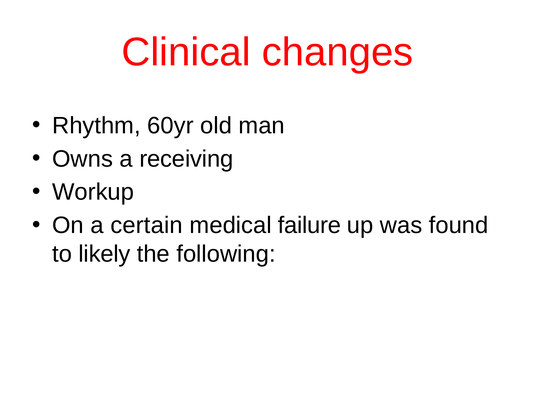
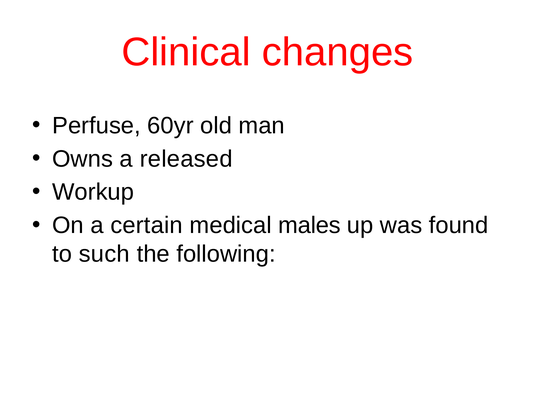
Rhythm: Rhythm -> Perfuse (96, 126)
receiving: receiving -> released (186, 159)
failure: failure -> males (309, 226)
likely: likely -> such (104, 254)
